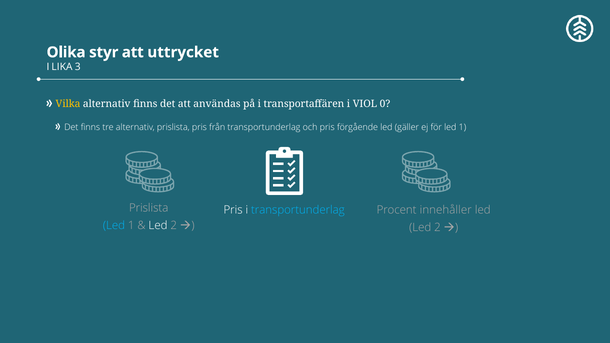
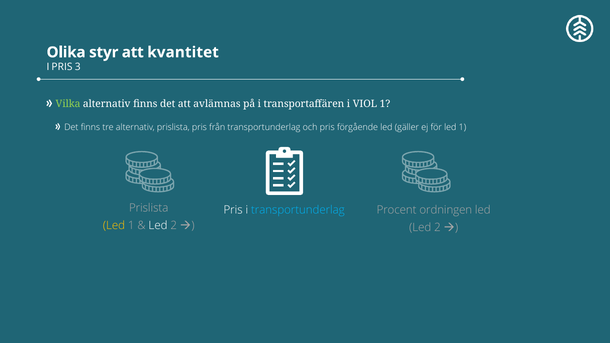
uttrycket: uttrycket -> kvantitet (183, 52)
I LIKA: LIKA -> PRIS (62, 67)
Vilka colour: yellow -> light green (68, 104)
användas: användas -> avlämnas (217, 104)
VIOL 0: 0 -> 1 (385, 104)
innehåller: innehåller -> ordningen (446, 210)
Led colour: light blue -> yellow (114, 226)
